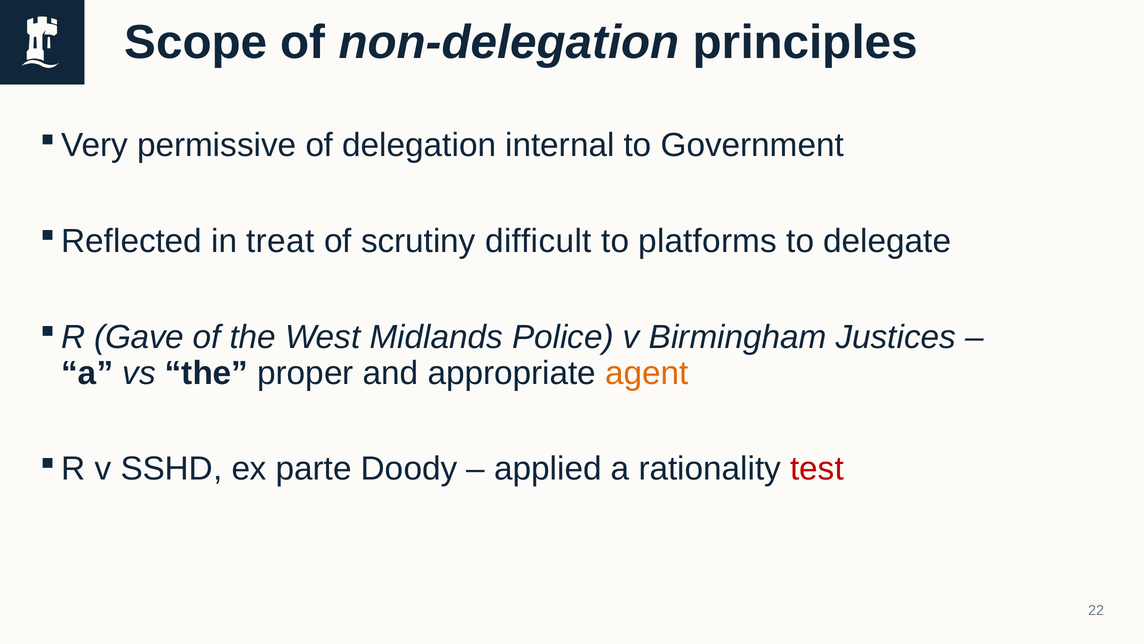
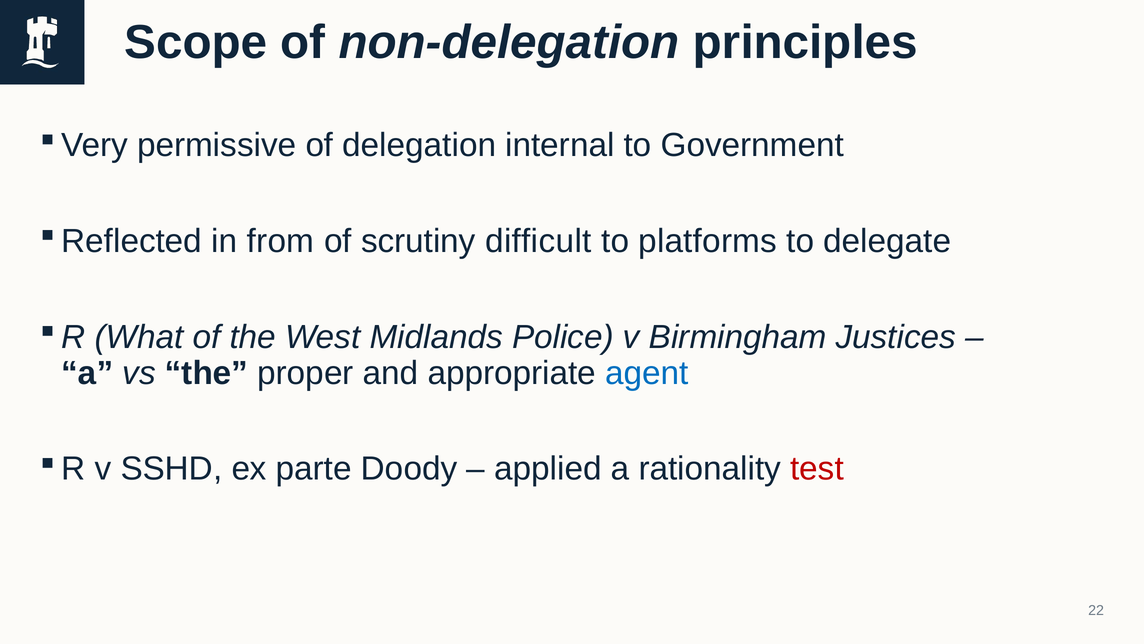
treat: treat -> from (280, 241)
Gave: Gave -> What (139, 337)
agent colour: orange -> blue (647, 373)
